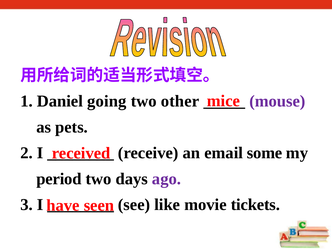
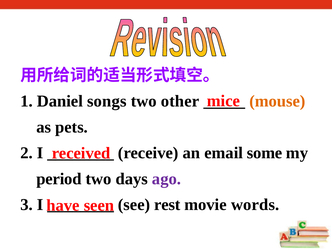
going: going -> songs (107, 101)
mouse colour: purple -> orange (277, 101)
like: like -> rest (167, 205)
tickets: tickets -> words (255, 205)
